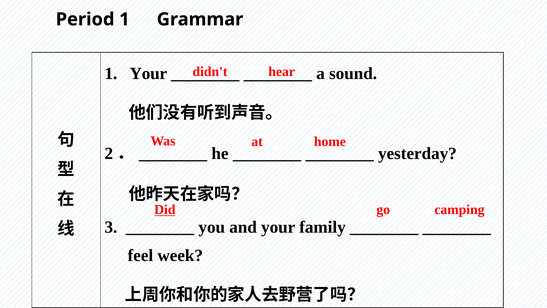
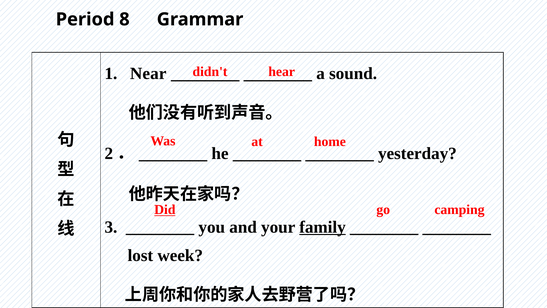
Period 1: 1 -> 8 (124, 19)
1 Your: Your -> Near (148, 73)
family underline: none -> present (322, 227)
feel: feel -> lost (140, 255)
